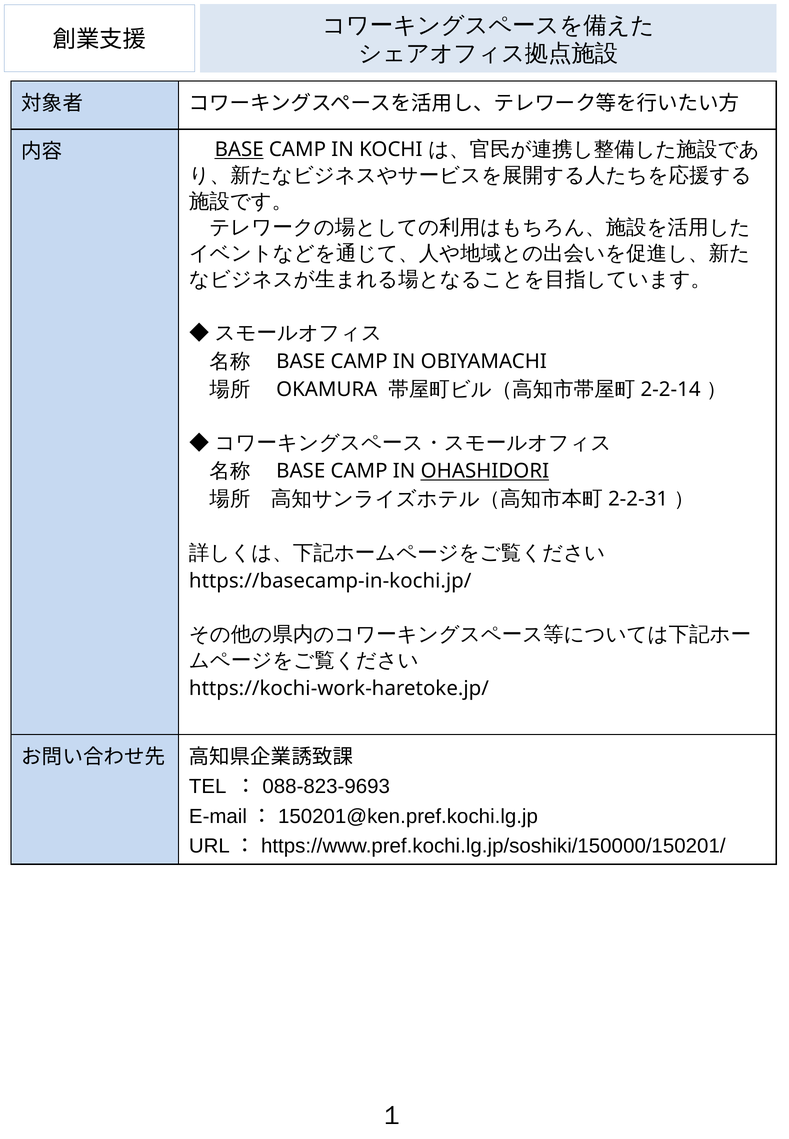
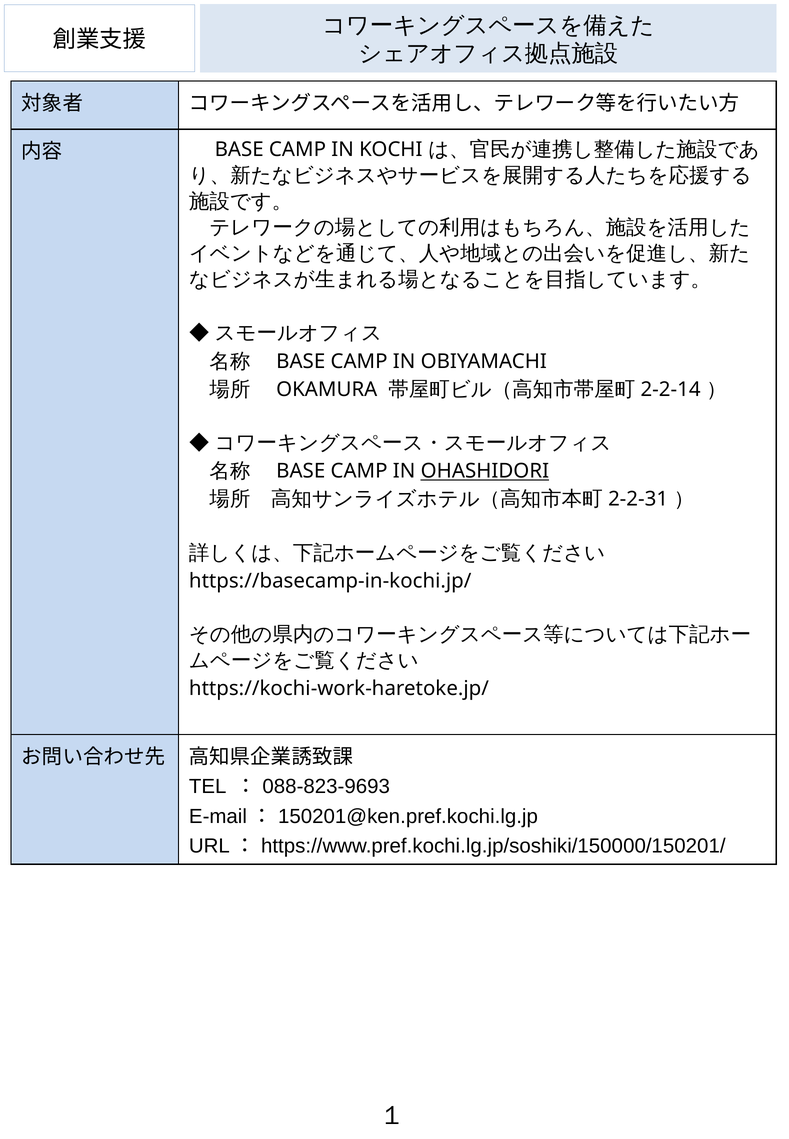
BASE underline: present -> none (239, 150)
